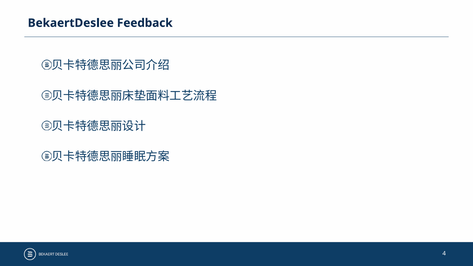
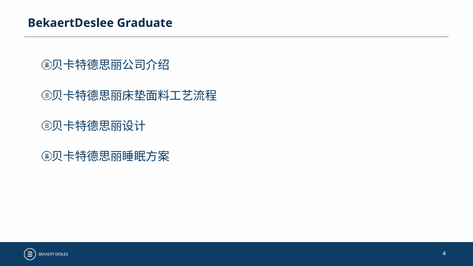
Feedback: Feedback -> Graduate (145, 23)
